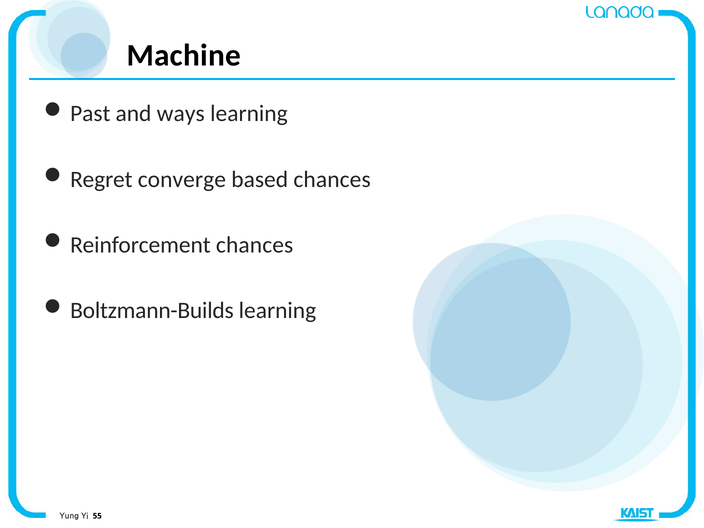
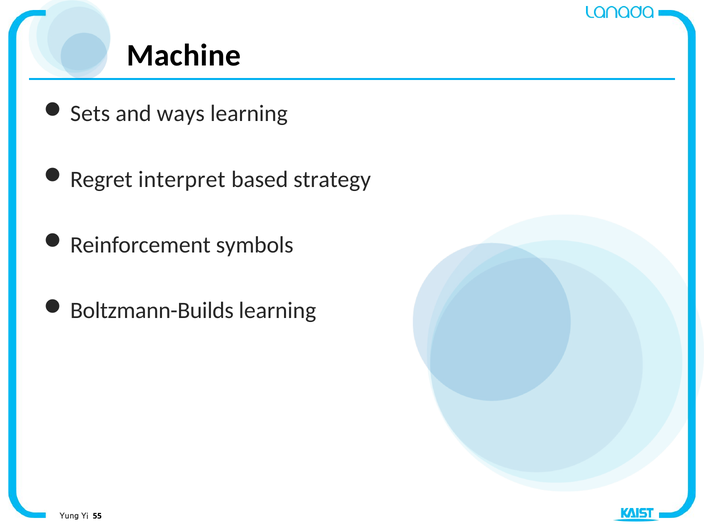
Past: Past -> Sets (90, 114)
converge: converge -> interpret (182, 179)
based chances: chances -> strategy (332, 179)
Reinforcement chances: chances -> symbols (255, 245)
